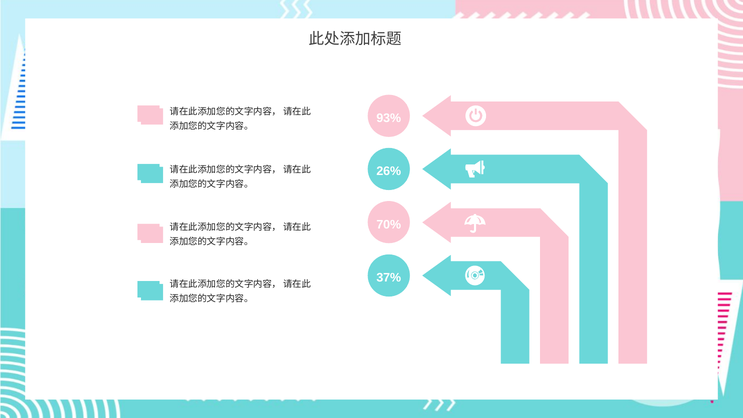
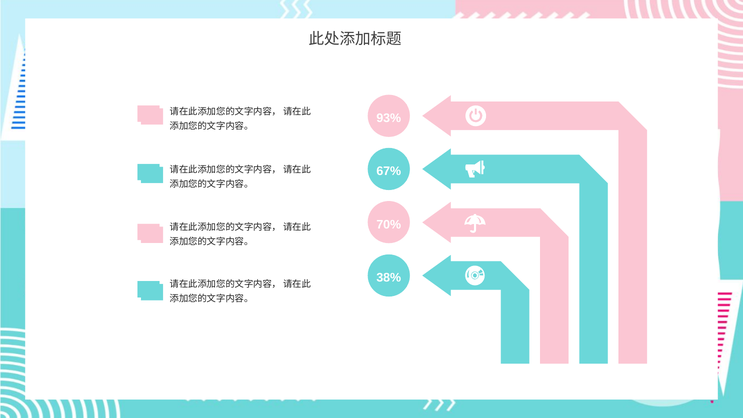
26%: 26% -> 67% (389, 171)
37%: 37% -> 38% (389, 278)
